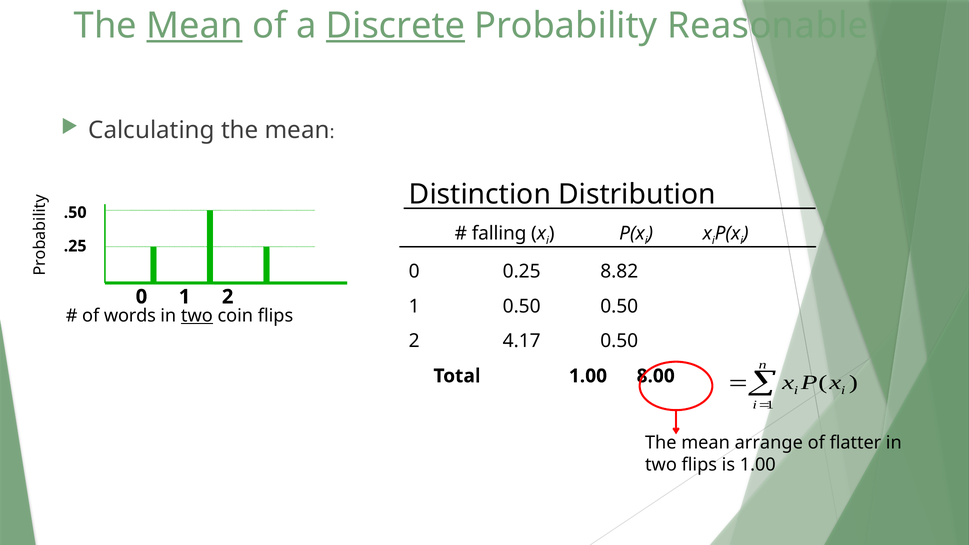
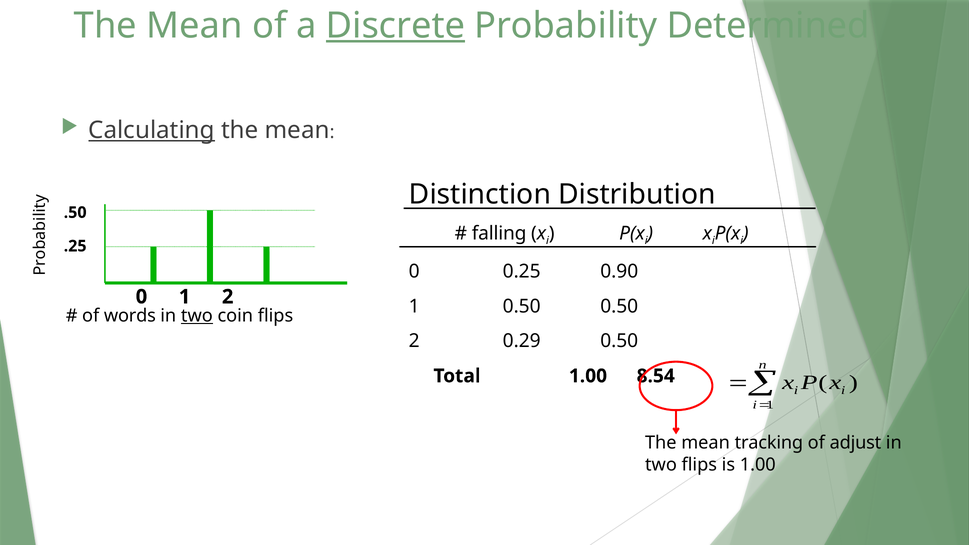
Mean underline: present -> none (195, 26)
Reasonable: Reasonable -> Determined (768, 26)
Calculating underline: none -> present (152, 130)
8.82: 8.82 -> 0.90 (619, 271)
4.17: 4.17 -> 0.29 (522, 341)
8.00: 8.00 -> 8.54 (656, 376)
arrange: arrange -> tracking (769, 443)
flatter: flatter -> adjust (855, 443)
